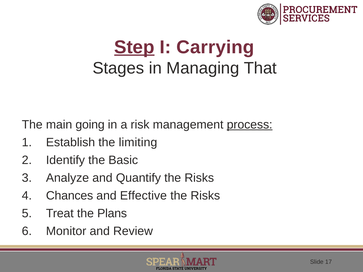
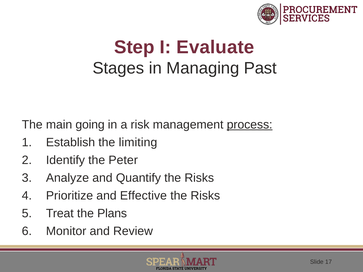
Step underline: present -> none (134, 47)
Carrying: Carrying -> Evaluate (215, 47)
That: That -> Past (260, 68)
Basic: Basic -> Peter (123, 160)
Chances: Chances -> Prioritize (70, 196)
